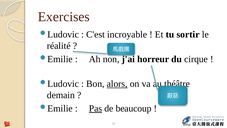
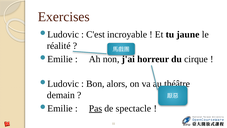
sortir: sortir -> jaune (188, 34)
alors underline: present -> none (117, 84)
beaucoup: beaucoup -> spectacle (133, 108)
